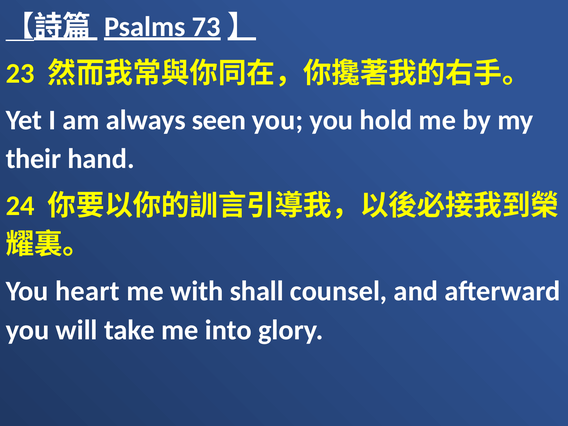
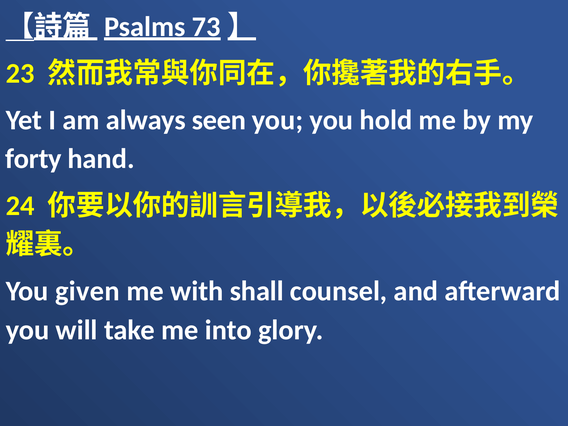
their: their -> forty (33, 159)
heart: heart -> given (87, 291)
